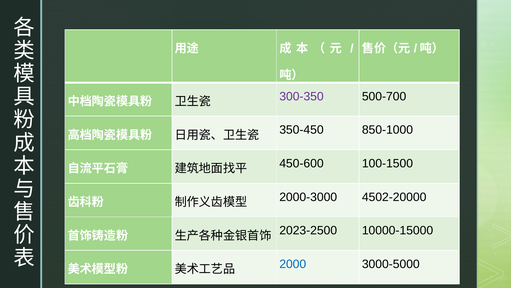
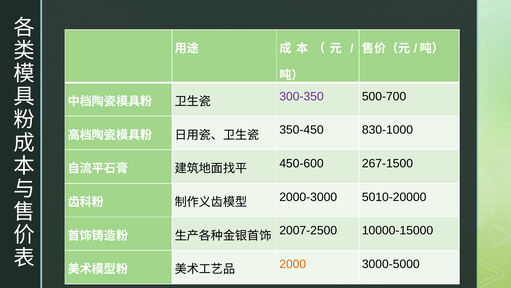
850-1000: 850-1000 -> 830-1000 (387, 130)
100-1500: 100-1500 -> 267-1500 (387, 163)
4502-20000: 4502-20000 -> 5010-20000 (394, 197)
2023-2500: 2023-2500 -> 2007-2500 (308, 230)
2000 colour: blue -> orange (293, 264)
